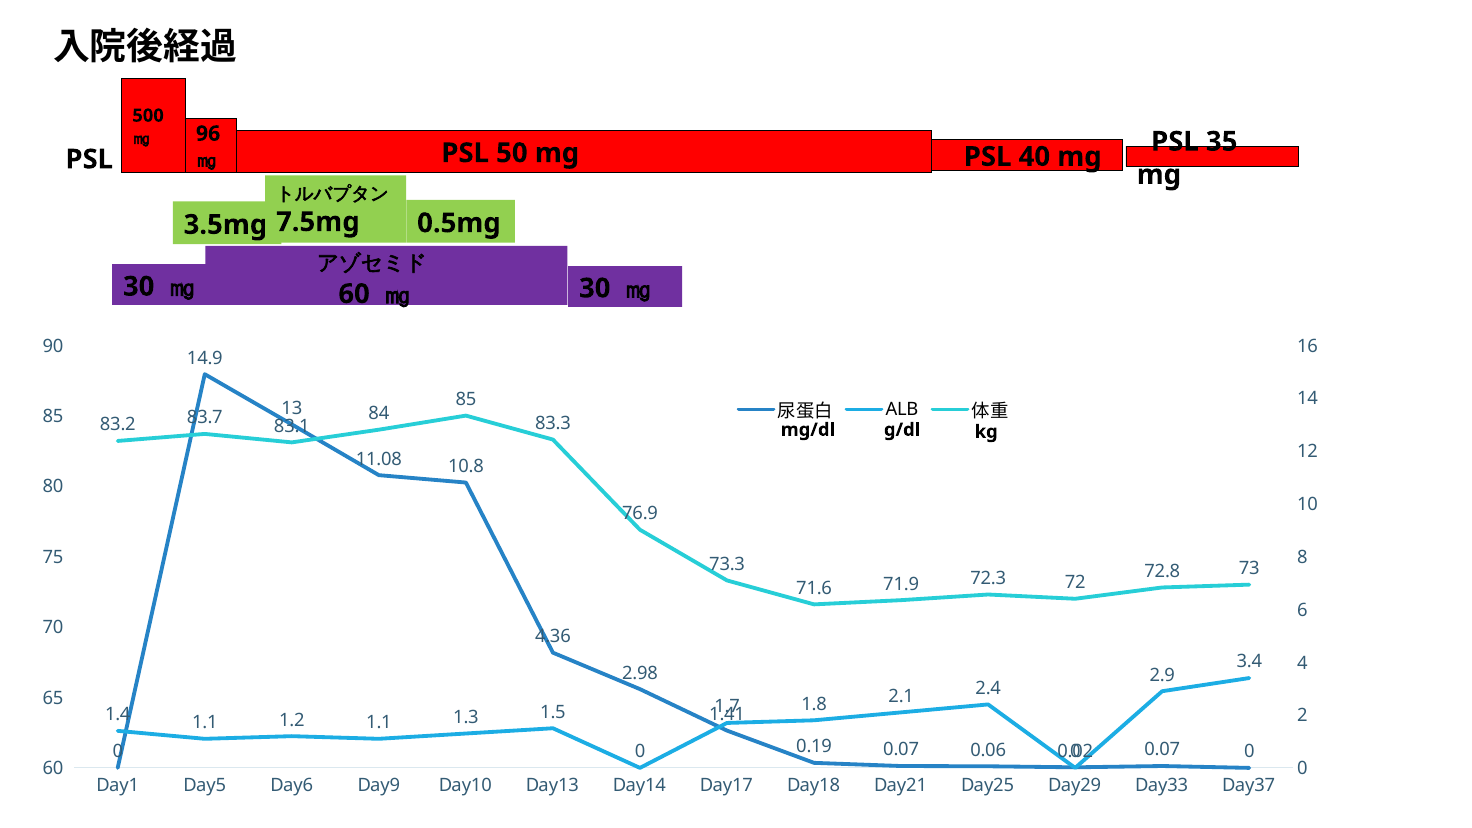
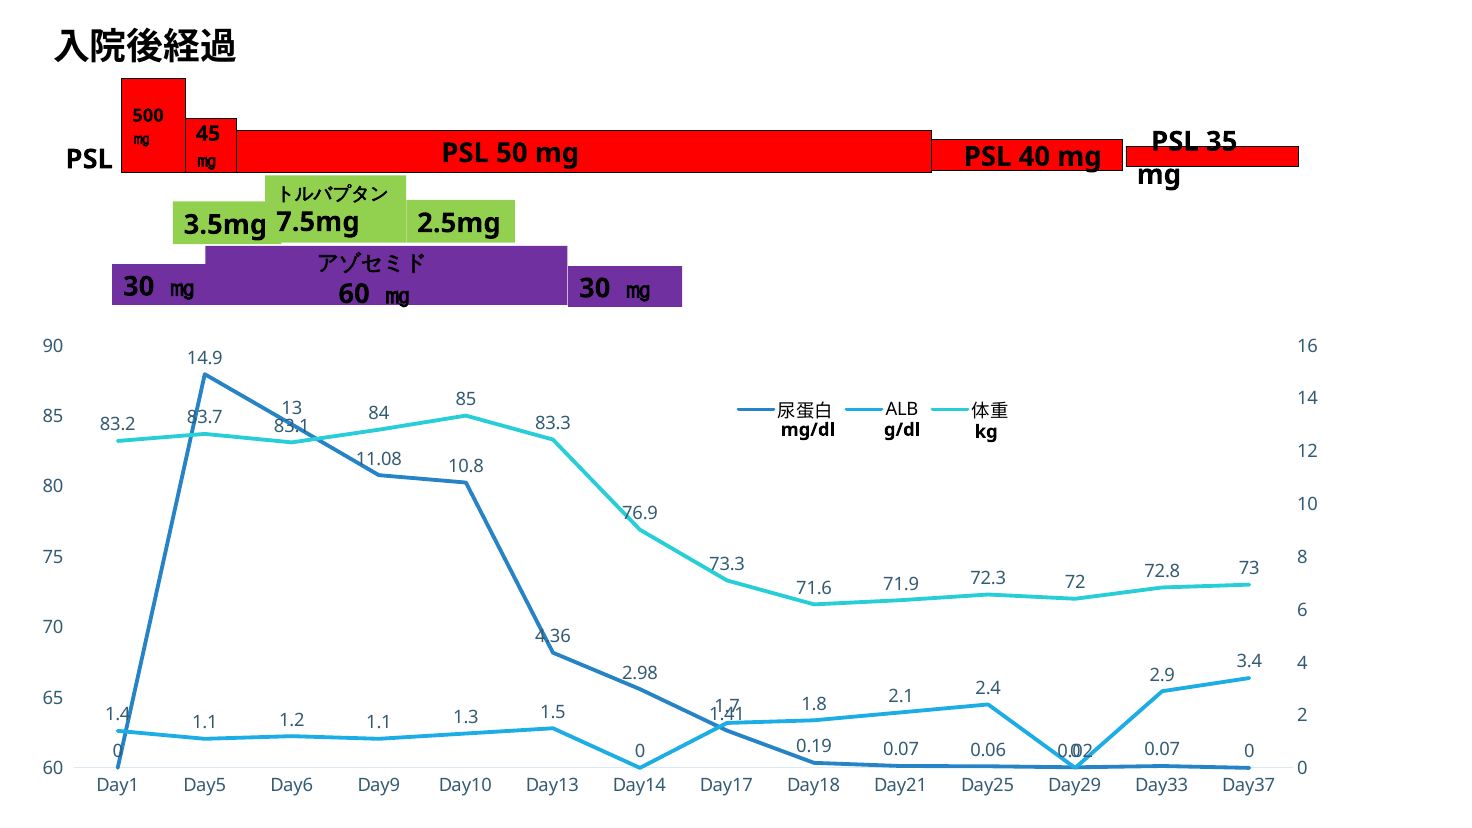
96: 96 -> 45 (208, 134)
0.5mg: 0.5mg -> 2.5mg (459, 223)
